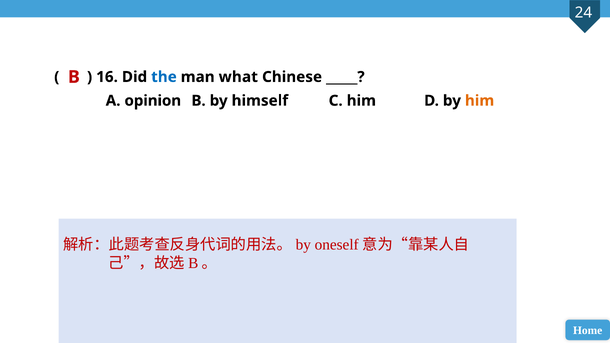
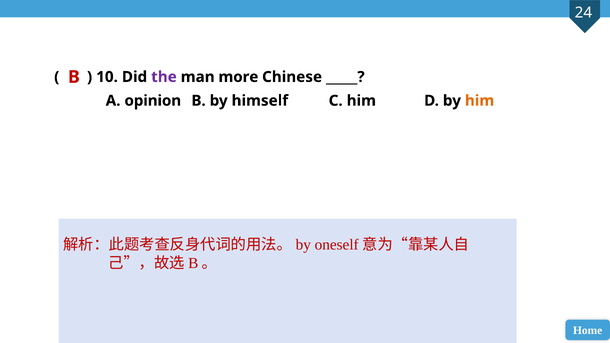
16: 16 -> 10 (107, 77)
the colour: blue -> purple (164, 77)
what: what -> more (238, 77)
